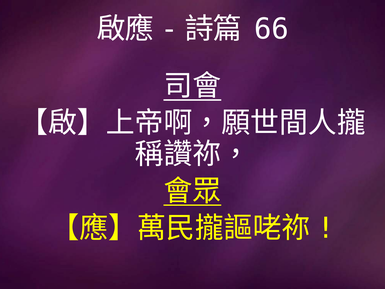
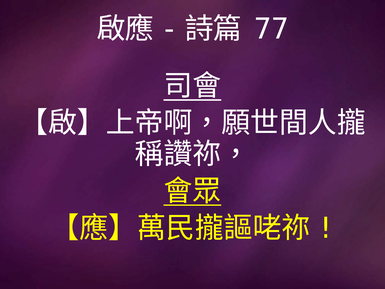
66: 66 -> 77 (271, 29)
